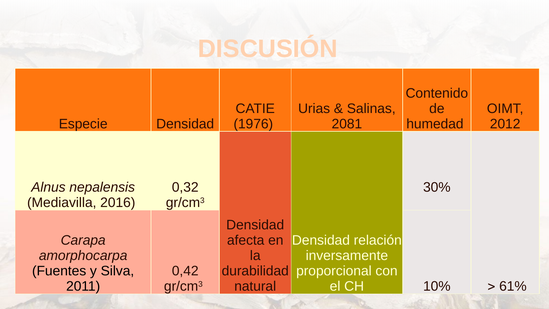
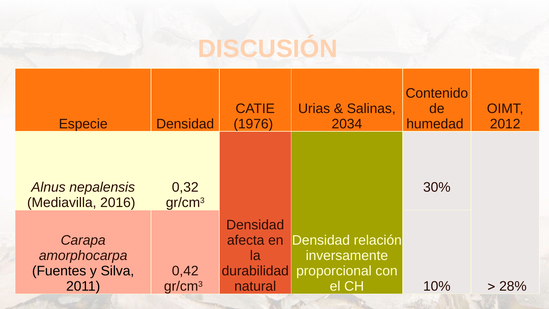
2081: 2081 -> 2034 (347, 124)
61%: 61% -> 28% (513, 286)
